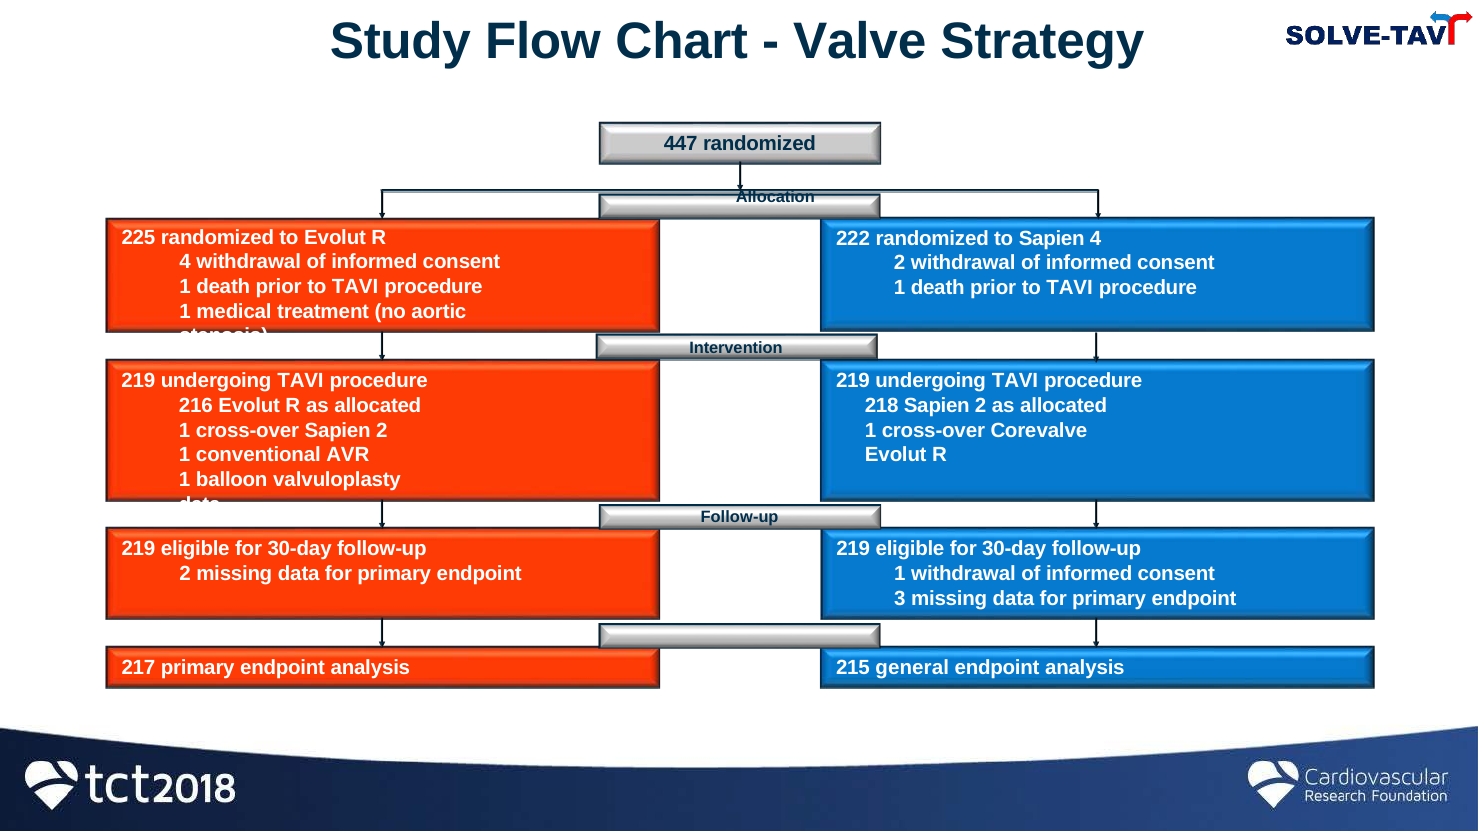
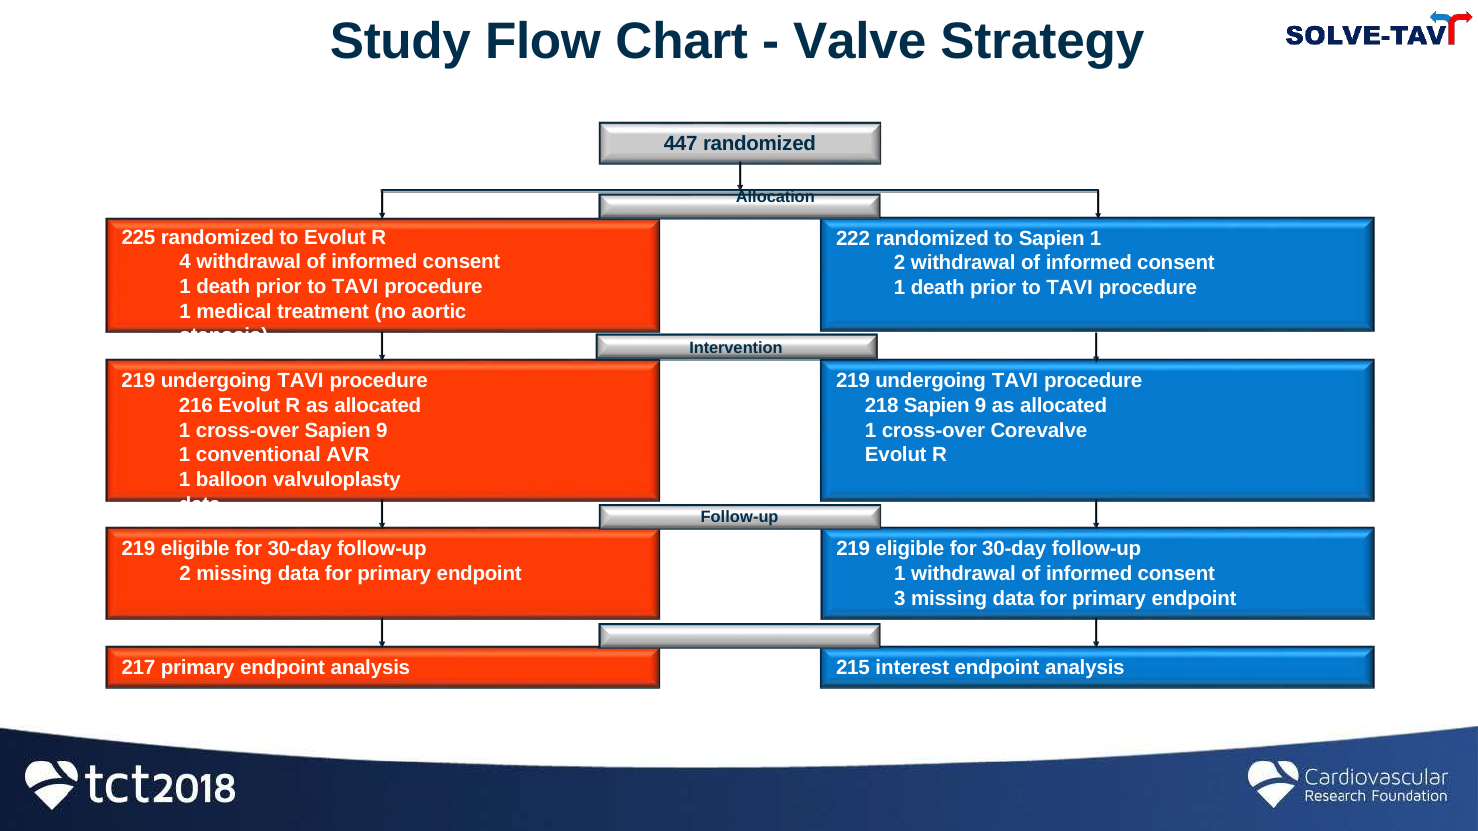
Sapien 4: 4 -> 1 (1096, 238)
218 Sapien 2: 2 -> 9 (981, 406)
cross-over Sapien 2: 2 -> 9 (382, 431)
general: general -> interest (912, 668)
